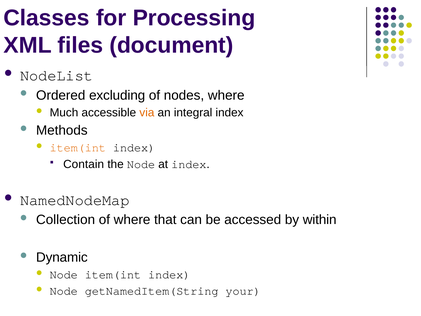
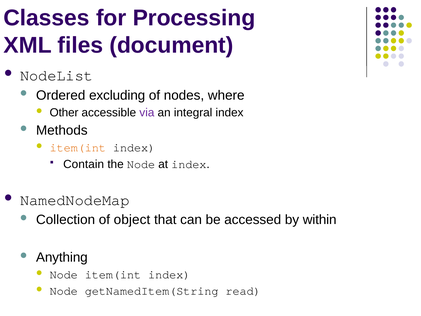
Much: Much -> Other (64, 112)
via colour: orange -> purple (147, 112)
of where: where -> object (132, 220)
Dynamic: Dynamic -> Anything (62, 257)
your: your -> read (243, 291)
